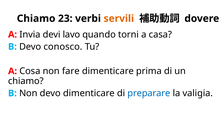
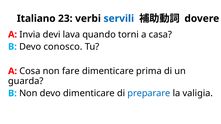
Chiamo: Chiamo -> Italiano (36, 19)
servili colour: orange -> blue (119, 19)
lavo: lavo -> lava (71, 35)
chiamo: chiamo -> guarda (26, 81)
